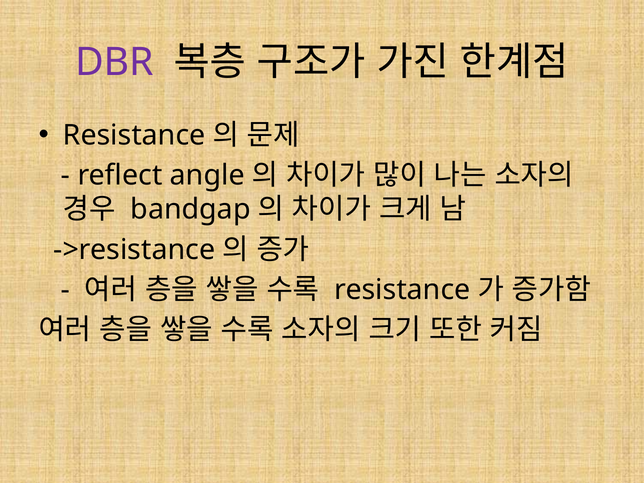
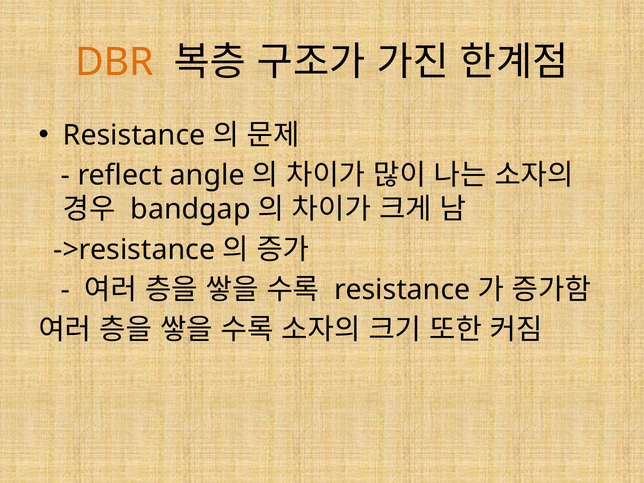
DBR colour: purple -> orange (114, 62)
